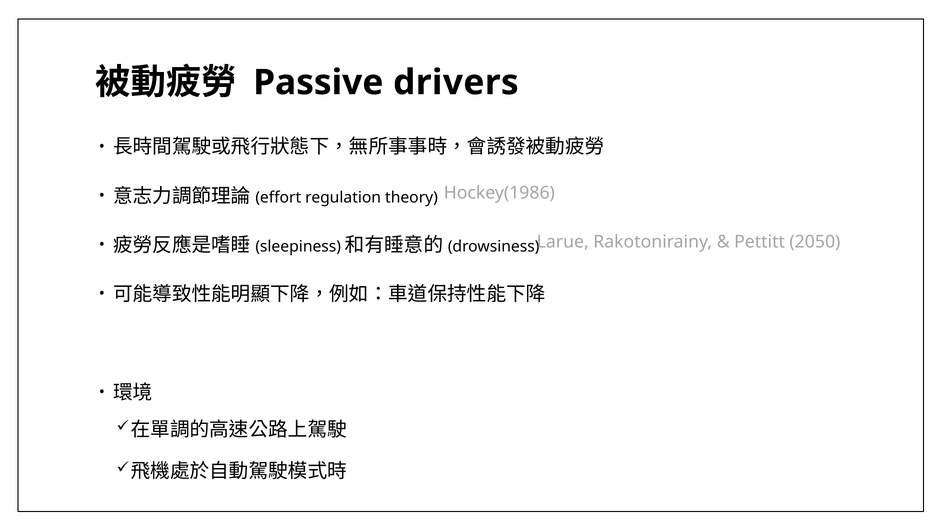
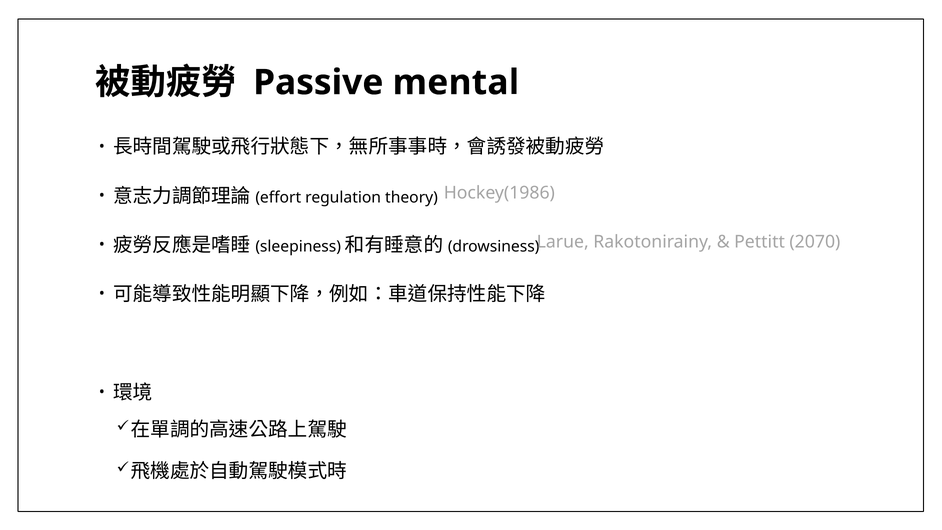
drivers: drivers -> mental (456, 82)
2050: 2050 -> 2070 (815, 242)
